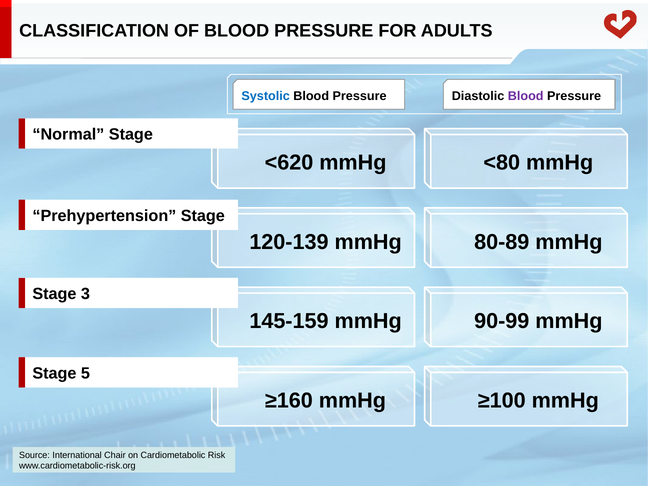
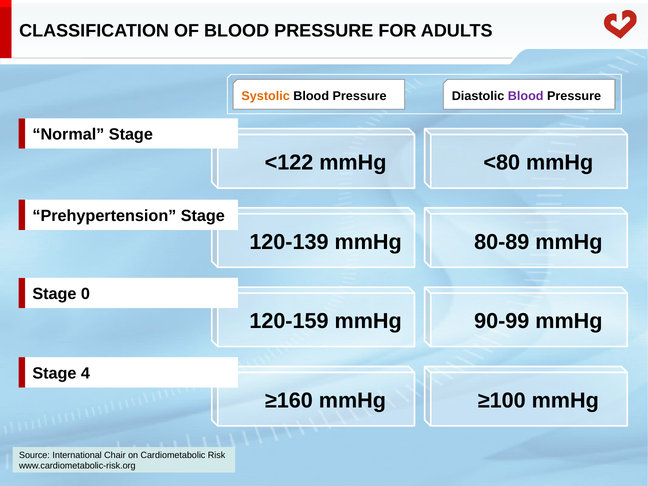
Systolic colour: blue -> orange (266, 96)
<620: <620 -> <122 (289, 163)
3: 3 -> 0 (85, 294)
145-159: 145-159 -> 120-159 (289, 321)
5: 5 -> 4 (85, 374)
